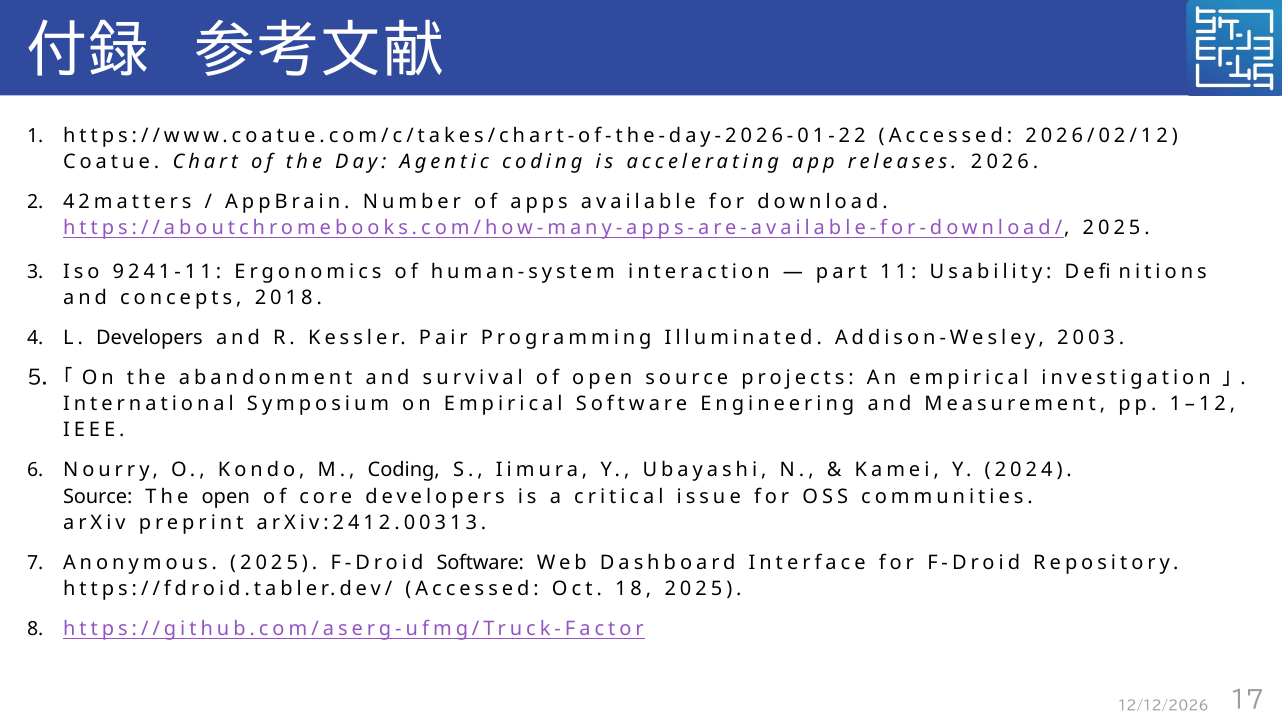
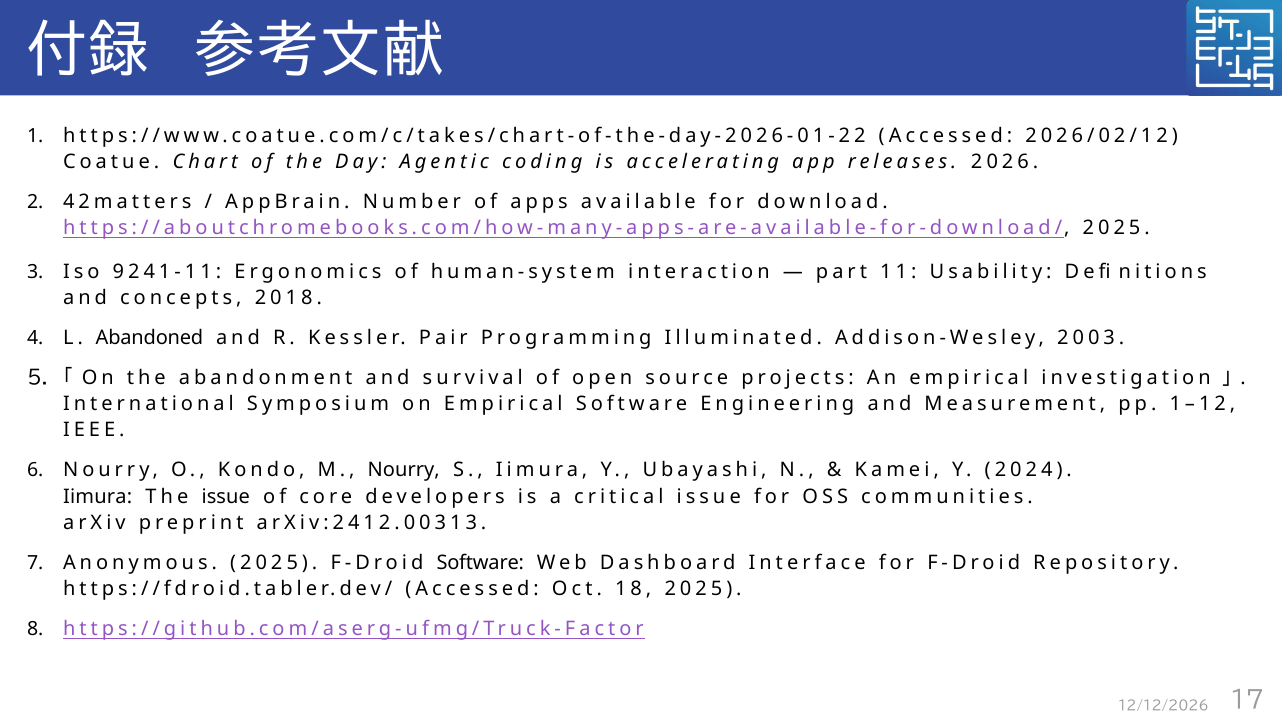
L Developers: Developers -> Abandoned (150, 338)
M Coding: Coding -> Nourry (404, 470)
Source: Source -> Iimura (98, 497)
The open: open -> issue (226, 497)
